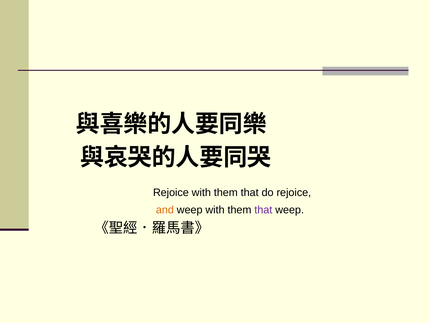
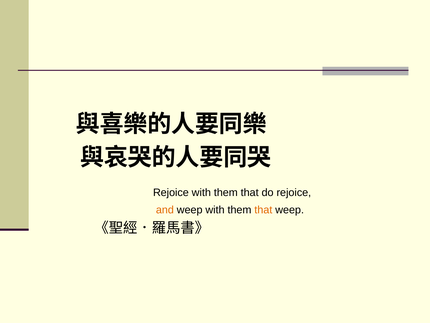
that colour: purple -> orange (263, 210)
